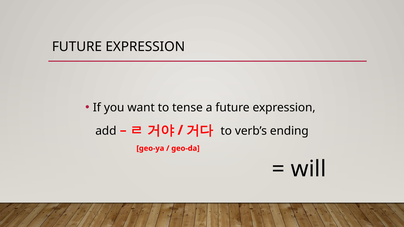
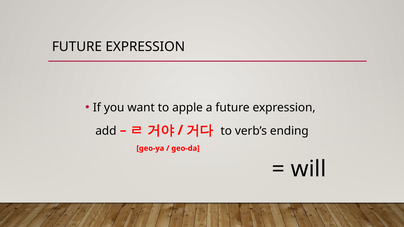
tense: tense -> apple (188, 108)
